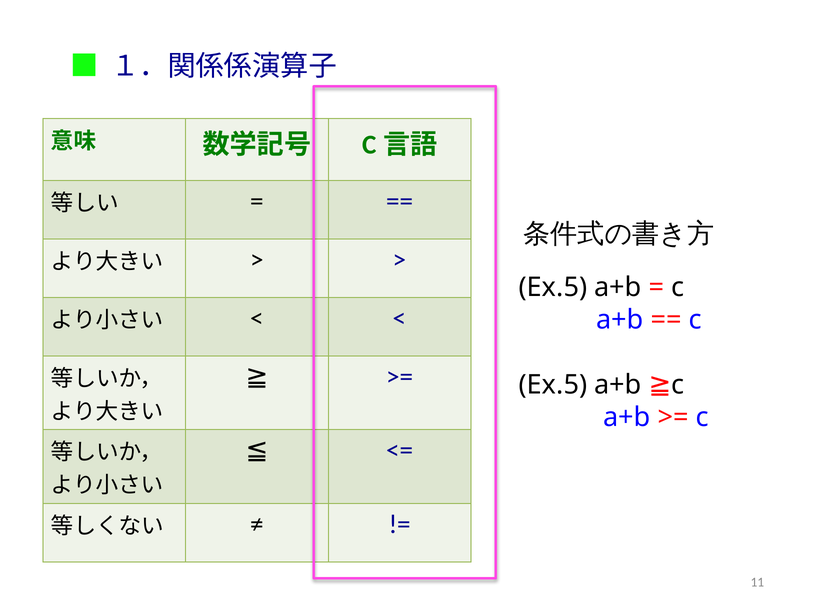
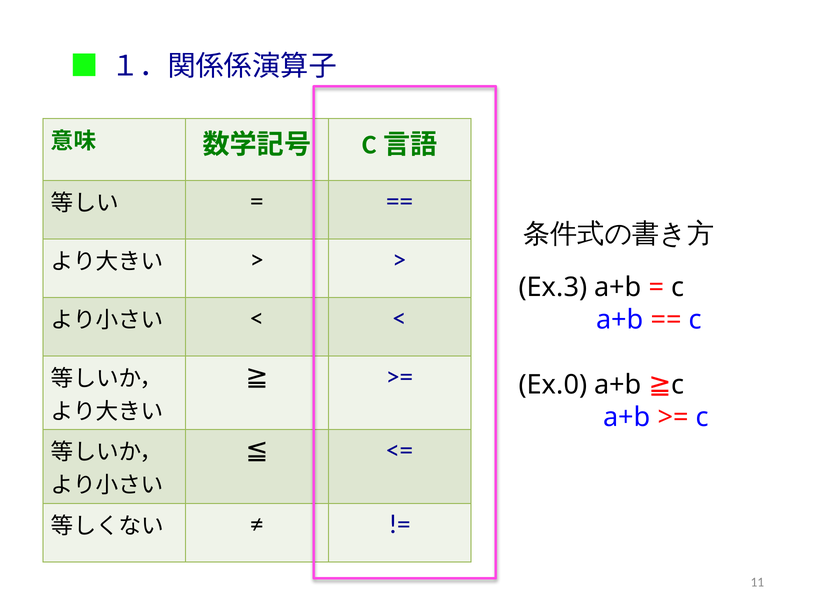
Ex.5: Ex.5 -> Ex.3 (553, 287)
Ex.5: Ex.5 -> Ex.0 (553, 385)
